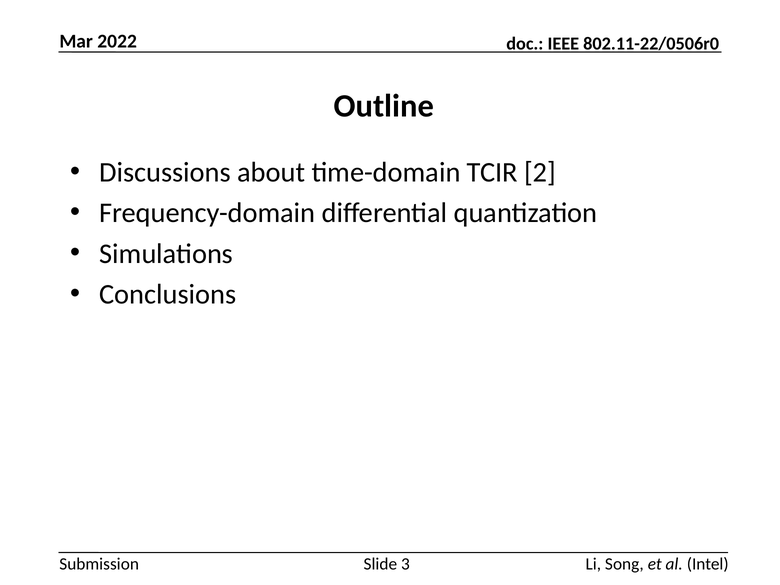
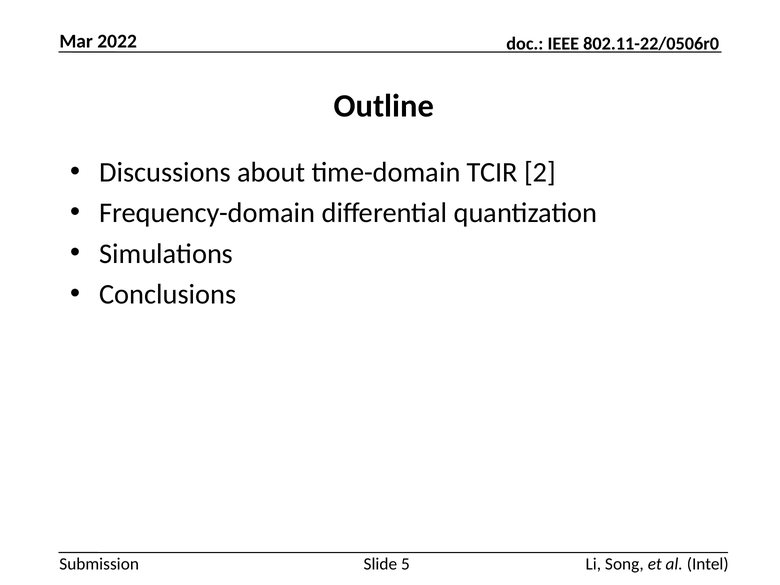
3: 3 -> 5 (405, 564)
